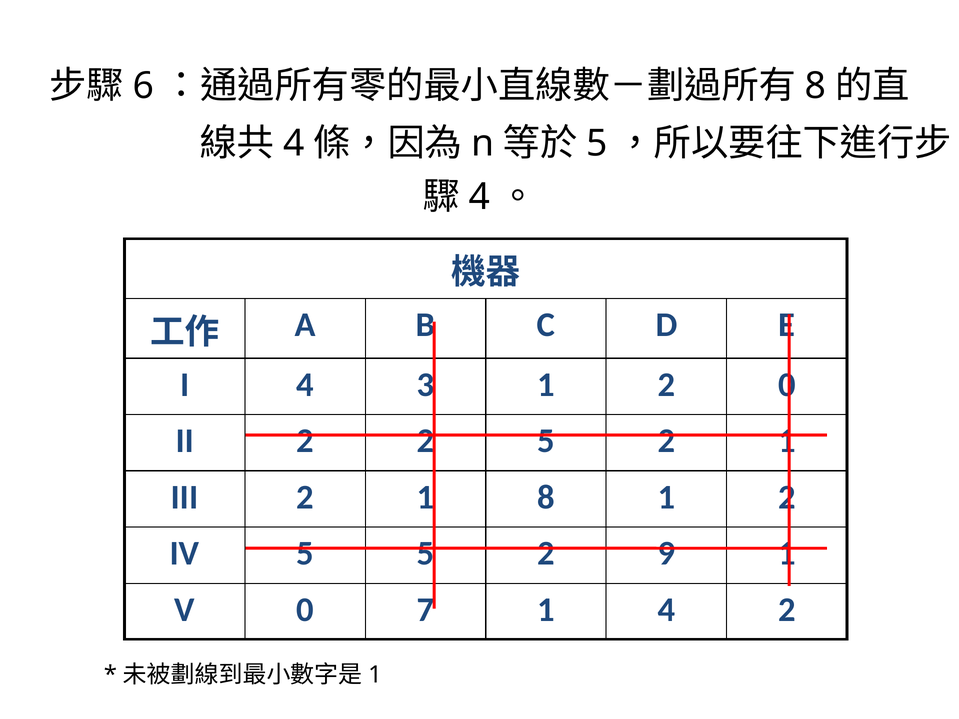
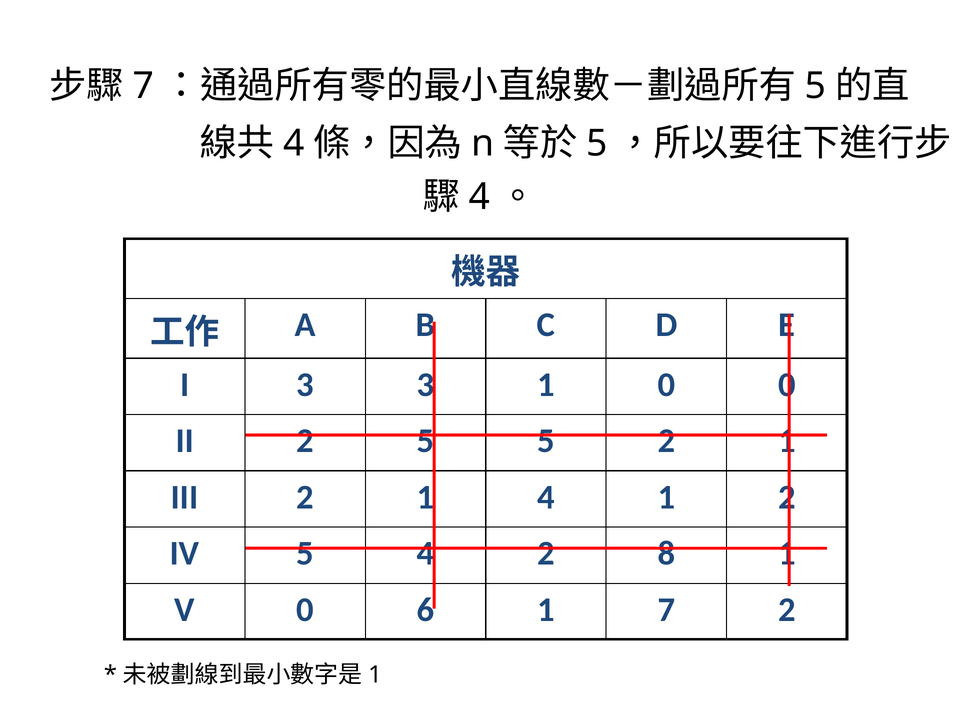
6: 6 -> 7 (143, 86)
8: 8 -> 5 (816, 86)
I 4: 4 -> 3 (305, 385)
3 1 2: 2 -> 0 (666, 385)
2 2: 2 -> 5 (426, 441)
1 8: 8 -> 4 (546, 497)
5 5: 5 -> 4 (426, 554)
9: 9 -> 8 (666, 554)
7: 7 -> 6 (426, 610)
1 4: 4 -> 7 (666, 610)
